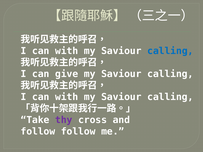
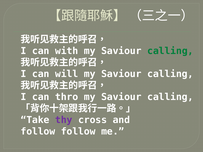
calling colour: blue -> green (170, 51)
give: give -> will (67, 74)
with: with -> thro (67, 97)
